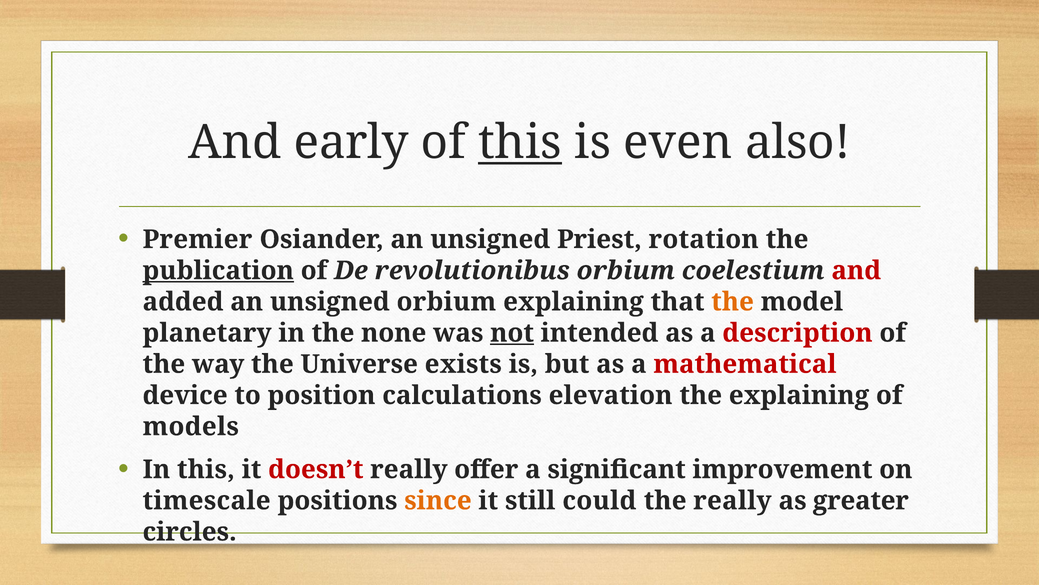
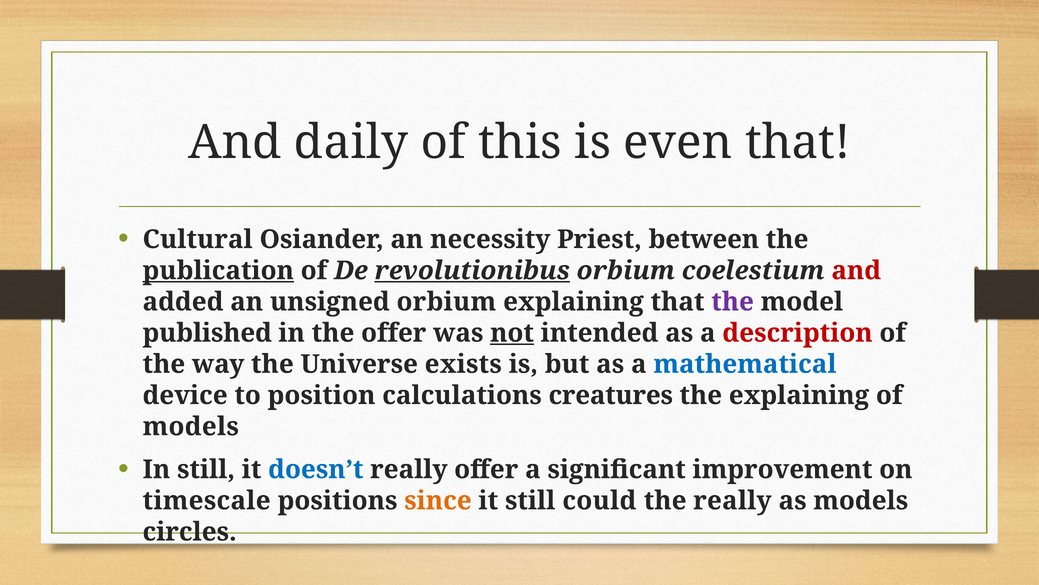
early: early -> daily (351, 143)
this underline: present -> none (520, 143)
even also: also -> that (798, 143)
Premier: Premier -> Cultural (198, 239)
Osiander an unsigned: unsigned -> necessity (490, 239)
rotation: rotation -> between (704, 239)
revolutionibus underline: none -> present (472, 270)
the colour: orange -> purple (733, 302)
planetary: planetary -> published (207, 333)
the none: none -> offer (394, 333)
mathematical colour: red -> blue (745, 364)
elevation: elevation -> creatures (611, 395)
In this: this -> still (206, 469)
doesn’t colour: red -> blue (316, 469)
as greater: greater -> models (861, 500)
